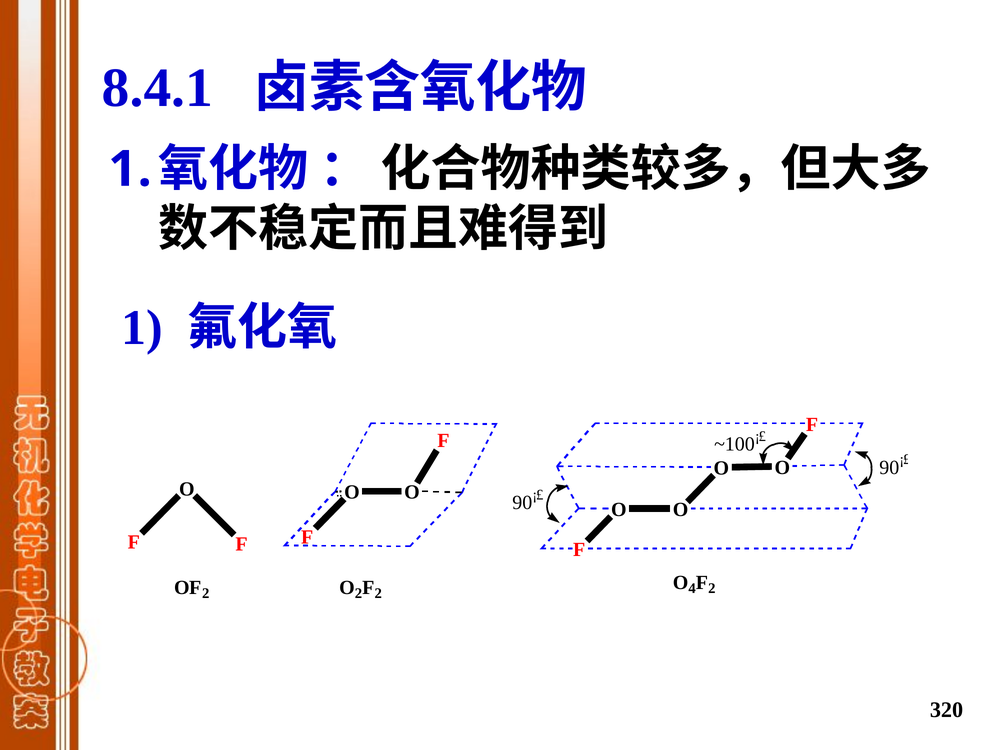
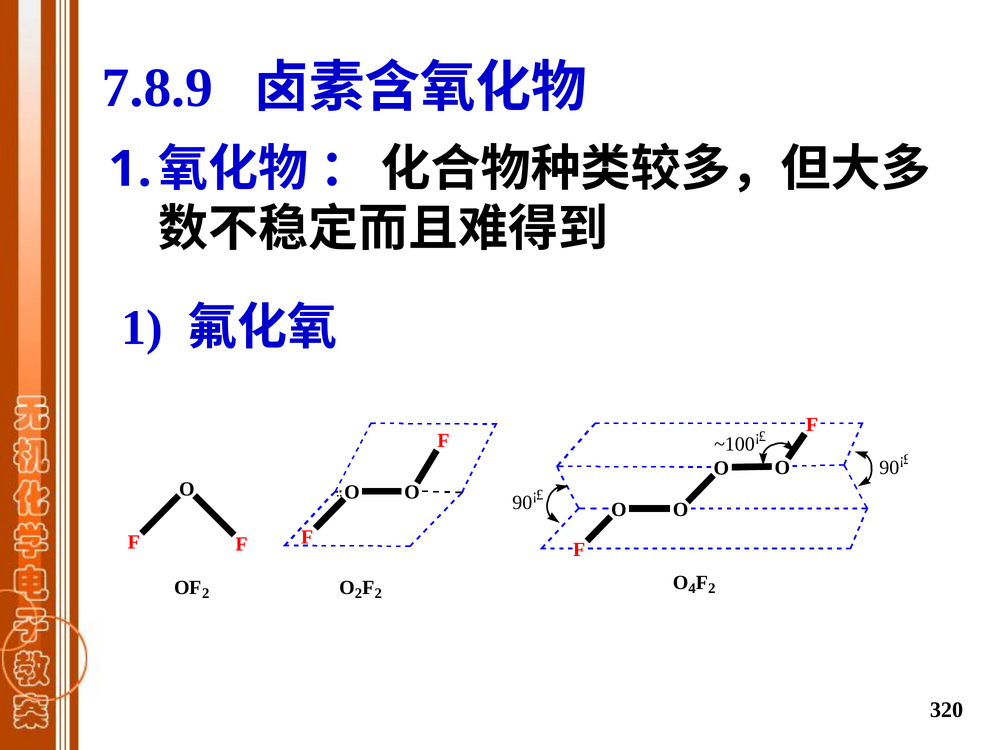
8.4.1: 8.4.1 -> 7.8.9 (157, 88)
